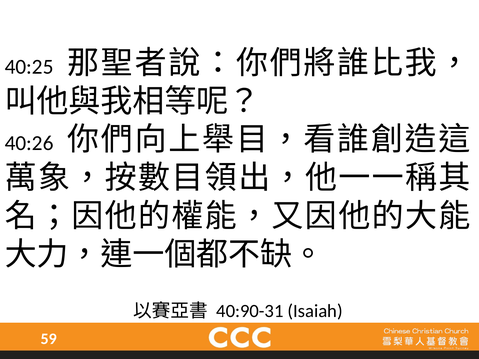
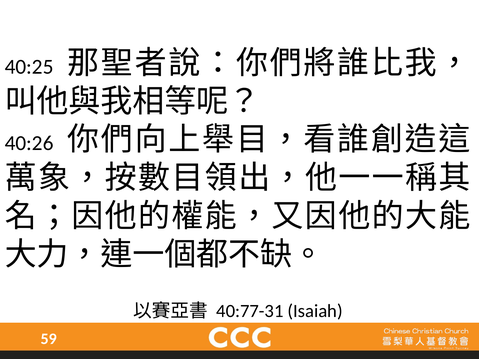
40:90-31: 40:90-31 -> 40:77-31 (250, 311)
